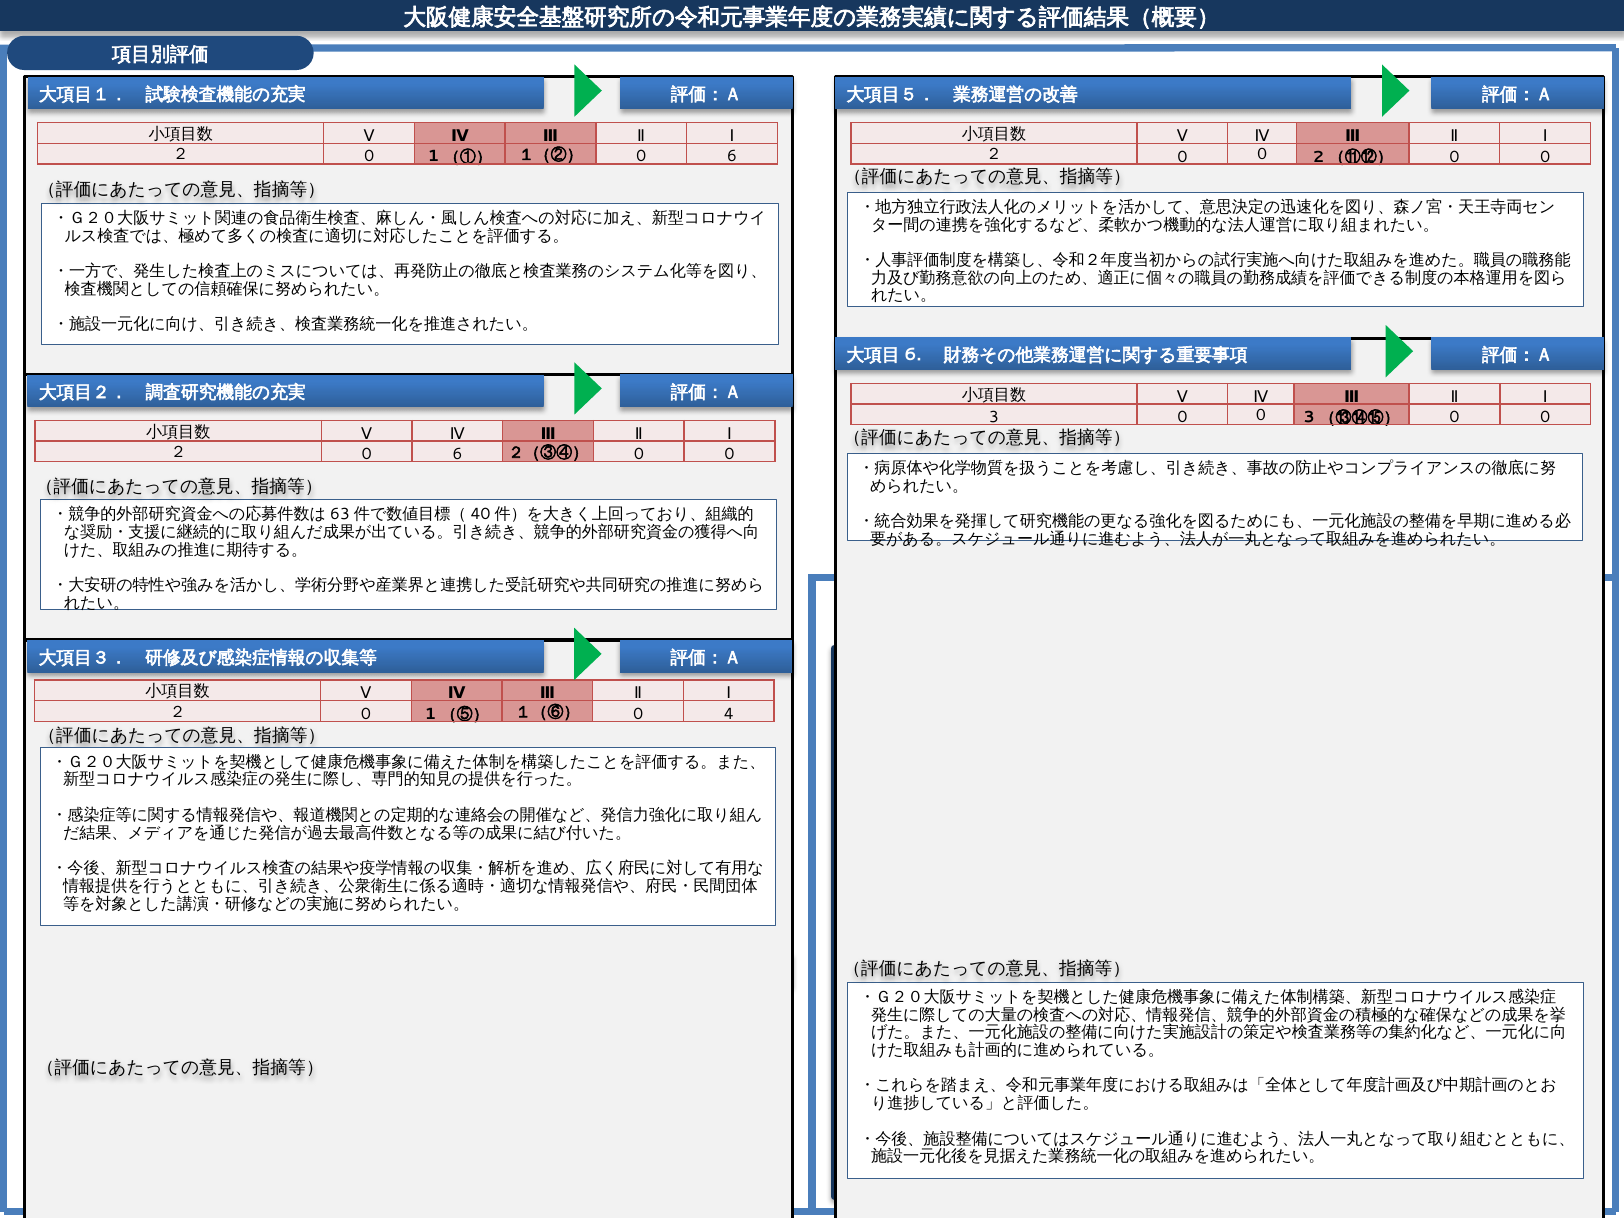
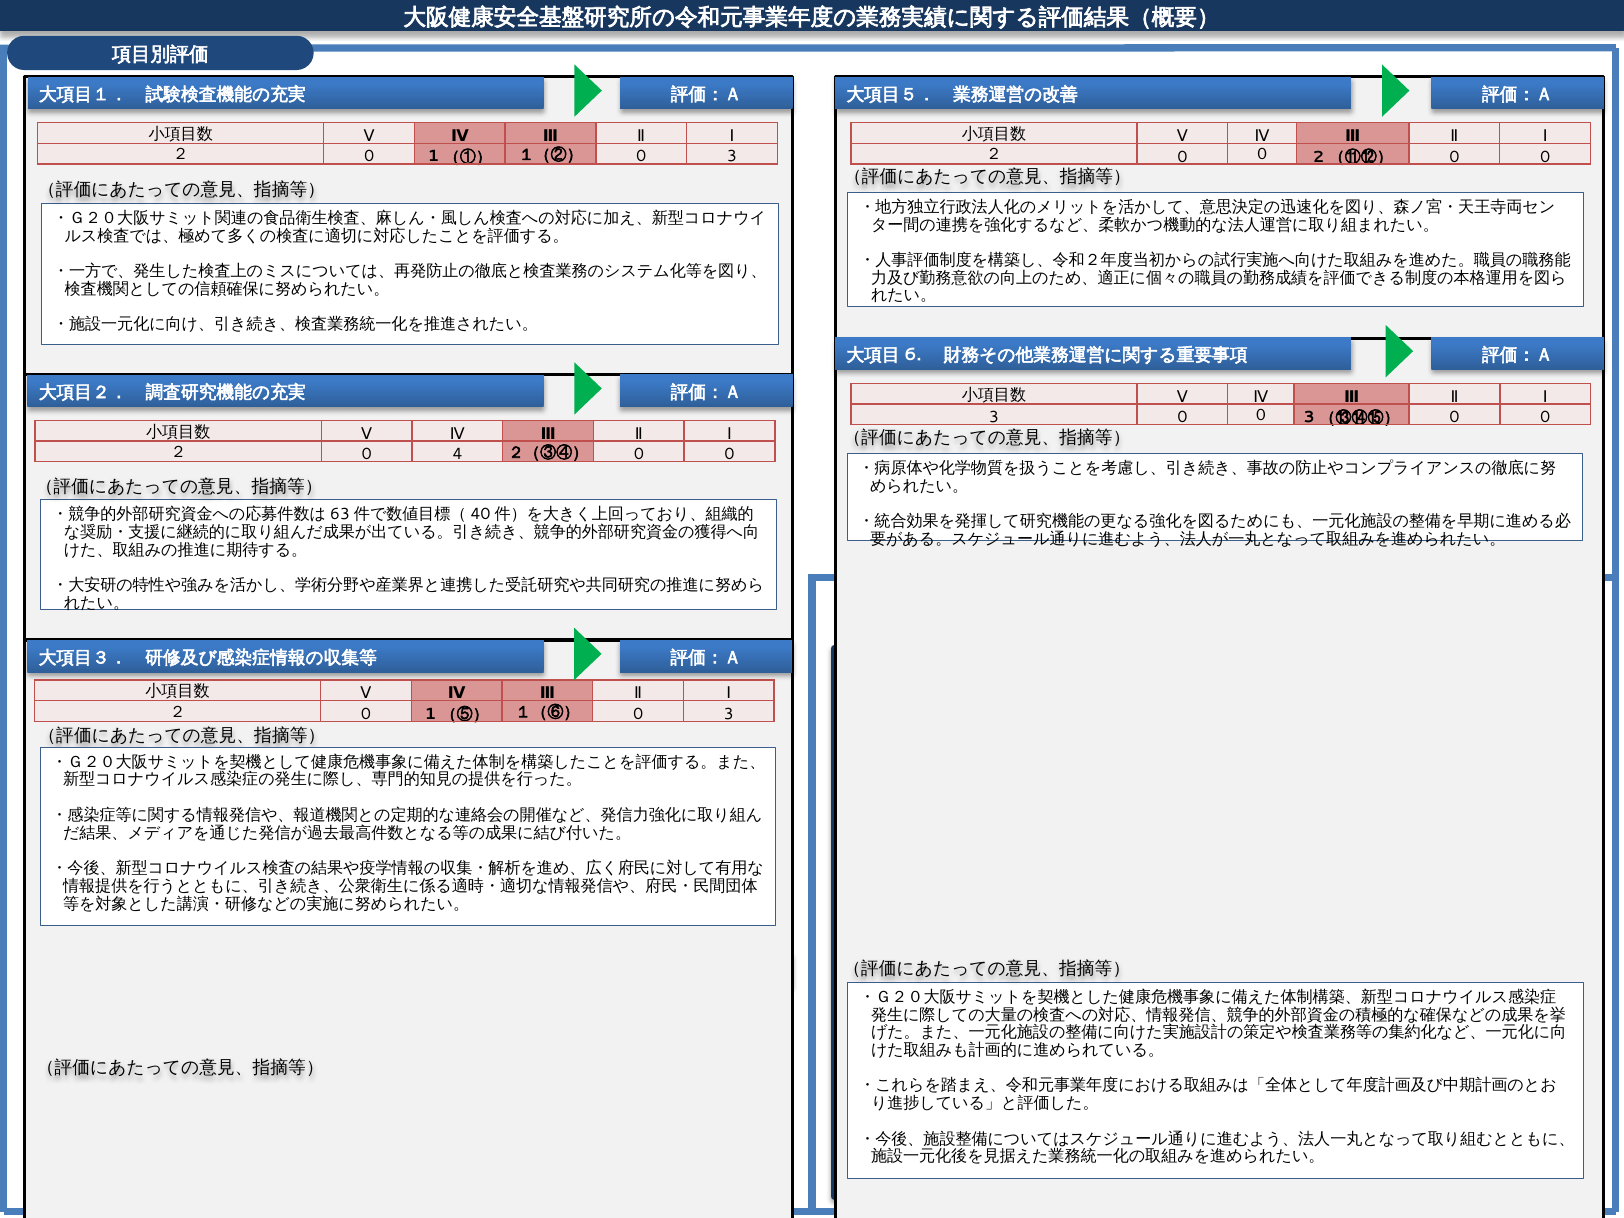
１（②） 0 6: 6 -> 3 (732, 157)
２ 0 6: 6 -> 4 (457, 455)
１（⑥） 0 4: 4 -> 3 (729, 714)
